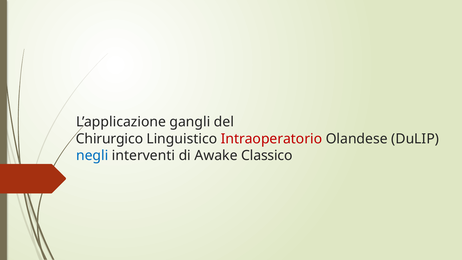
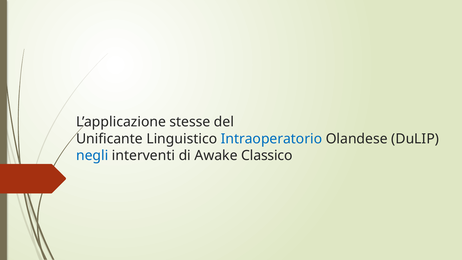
gangli: gangli -> stesse (190, 122)
Chirurgico: Chirurgico -> Unificante (109, 139)
Intraoperatorio colour: red -> blue (271, 139)
